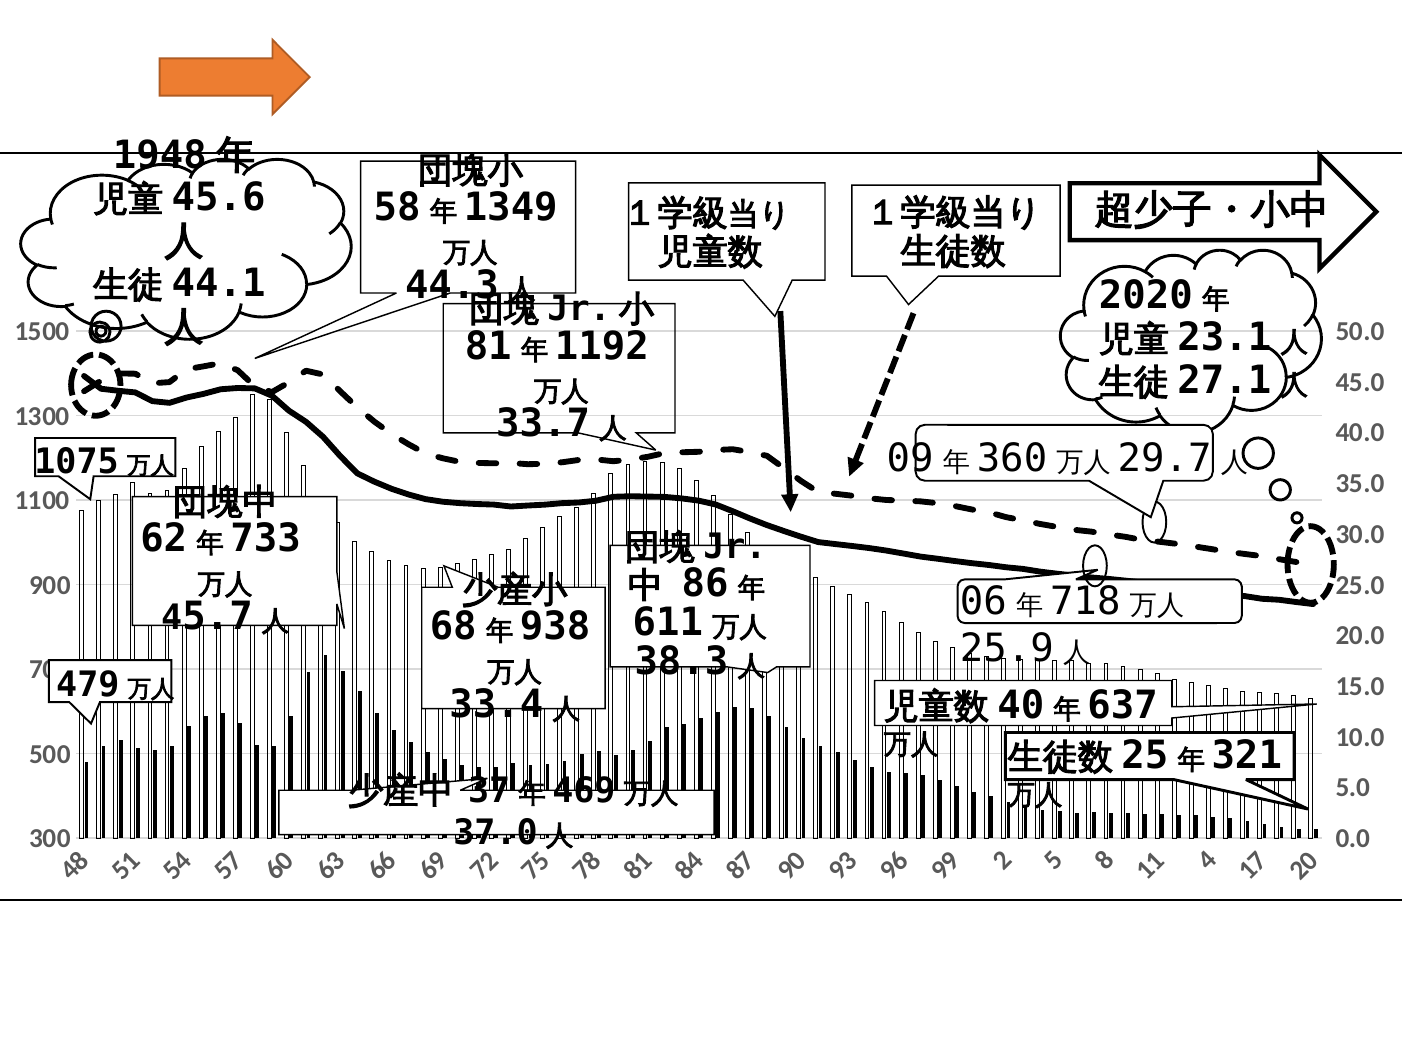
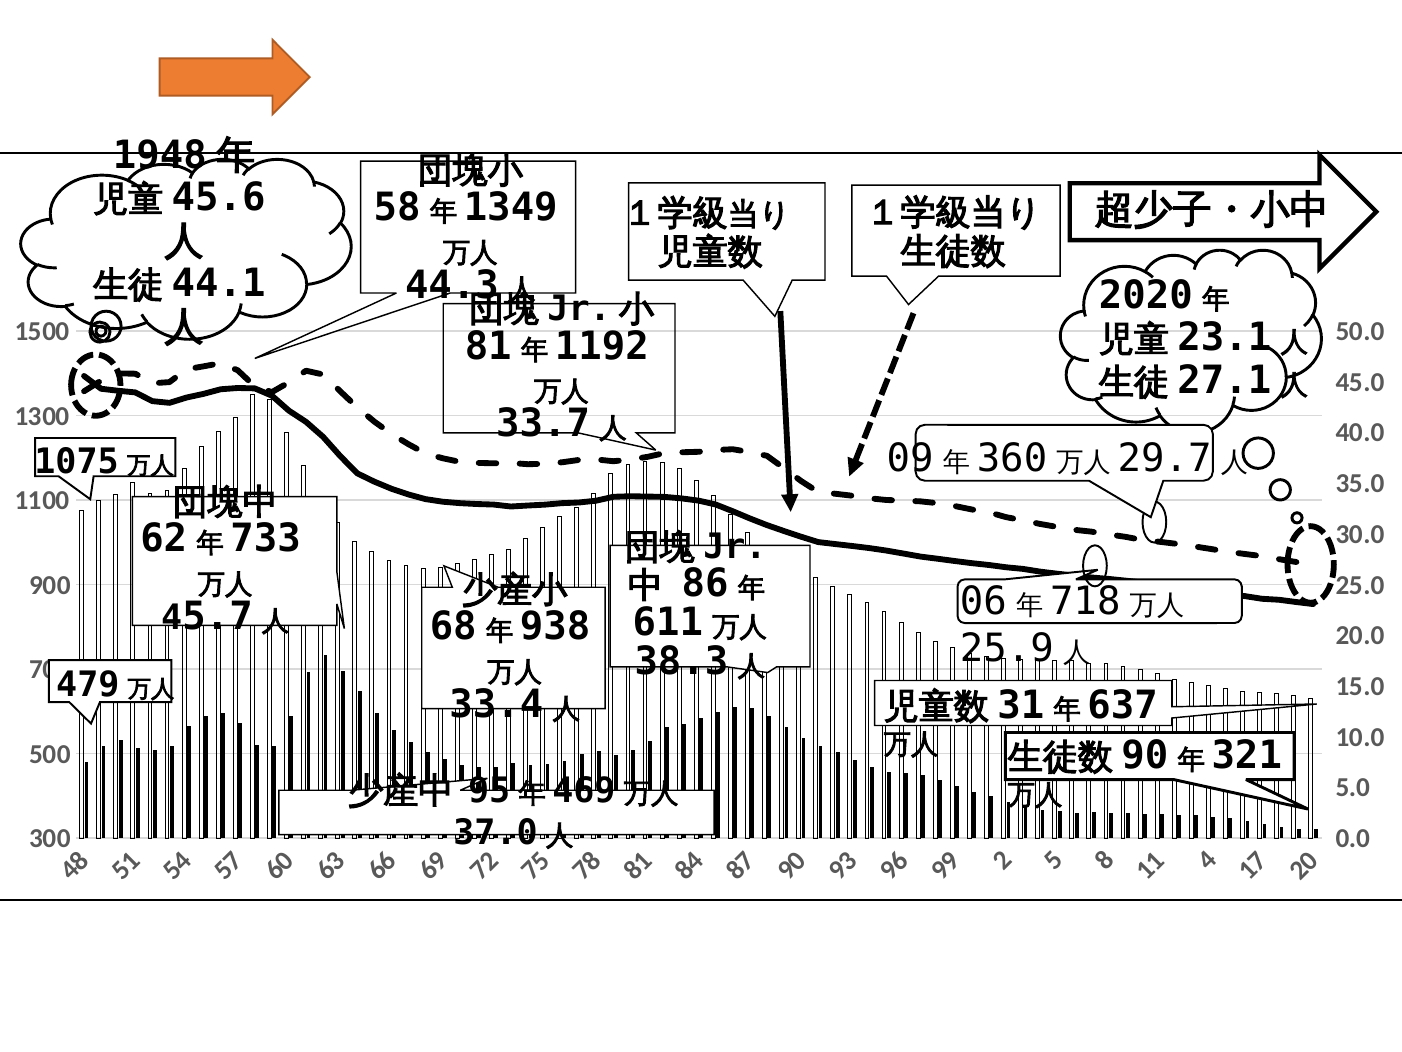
40: 40 -> 31 (1021, 705)
25: 25 -> 90 (1145, 756)
37: 37 -> 95 (489, 790)
